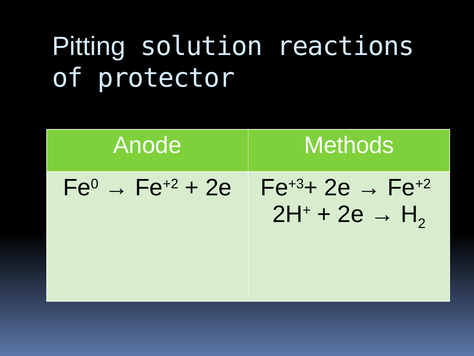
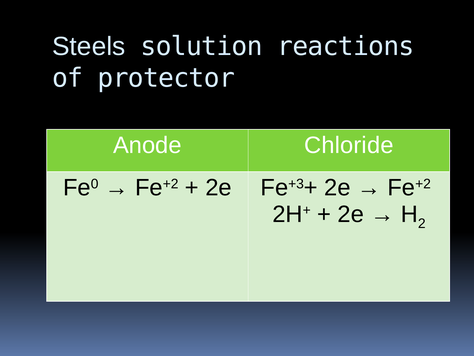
Pitting: Pitting -> Steels (89, 46)
Methods: Methods -> Chloride (349, 145)
